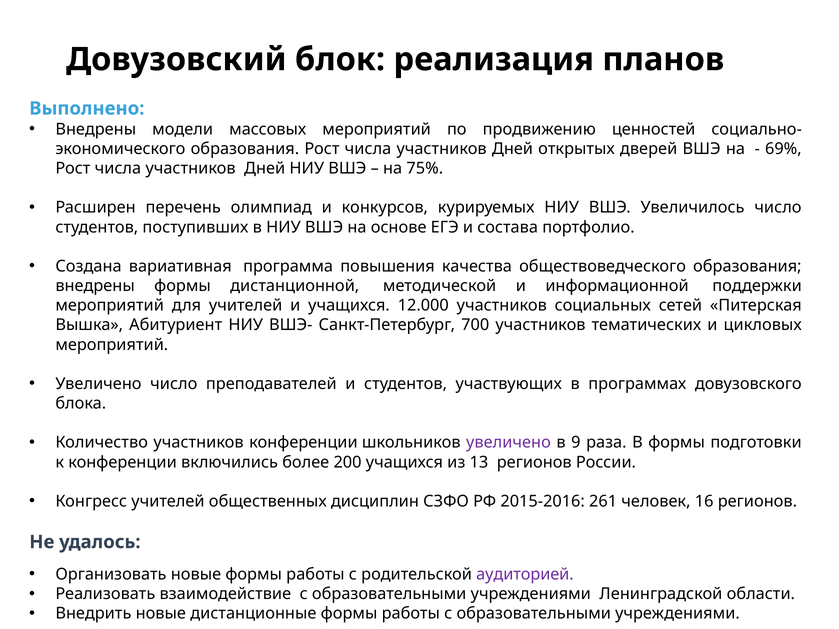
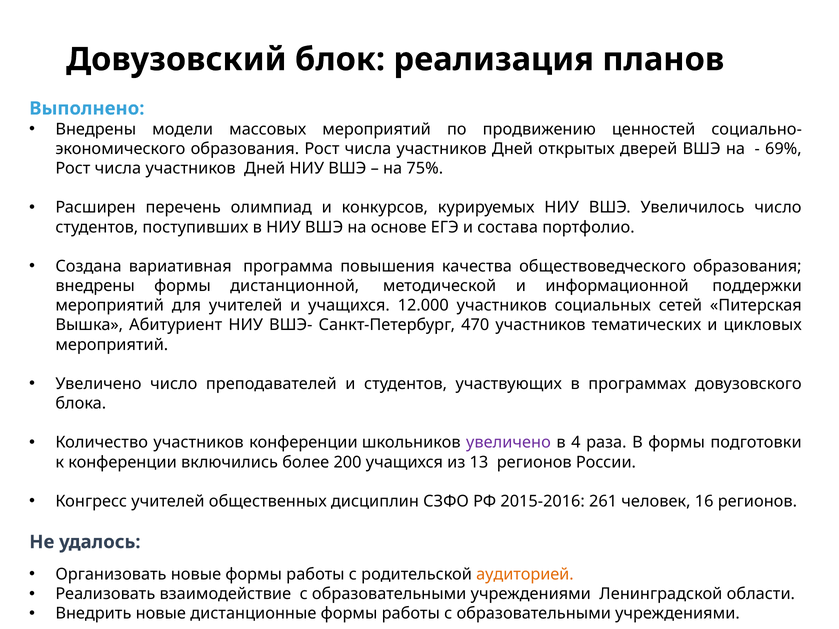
700: 700 -> 470 (475, 325)
9: 9 -> 4 (576, 443)
аудиторией colour: purple -> orange (525, 575)
